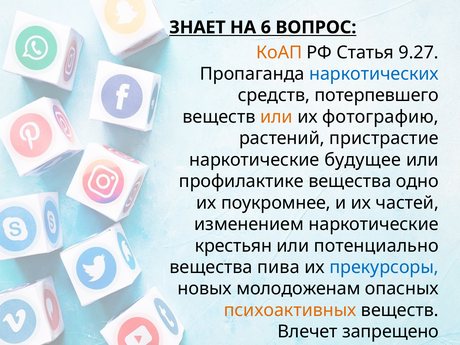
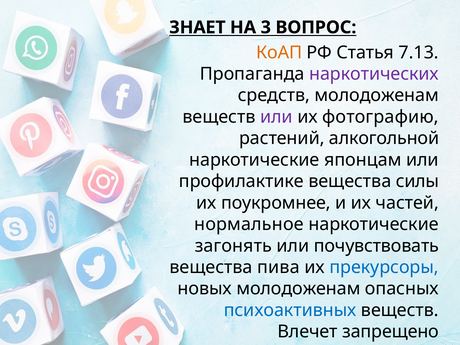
6: 6 -> 3 (266, 27)
9.27: 9.27 -> 7.13 (419, 52)
наркотических colour: blue -> purple (374, 74)
средств потерпевшего: потерпевшего -> молодоженам (377, 95)
или colour: orange -> purple (276, 117)
пристрастие: пристрастие -> алкогольной (384, 138)
будущее: будущее -> японцам (363, 160)
одно: одно -> силы (417, 181)
изменением: изменением -> нормальное (249, 224)
крестьян: крестьян -> загонять (233, 246)
потенциально: потенциально -> почувствовать (376, 246)
психоактивных colour: orange -> blue (290, 310)
